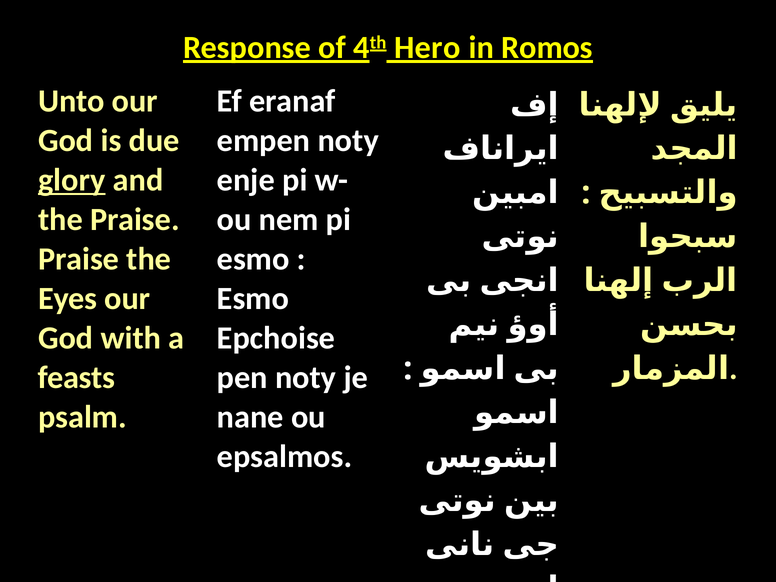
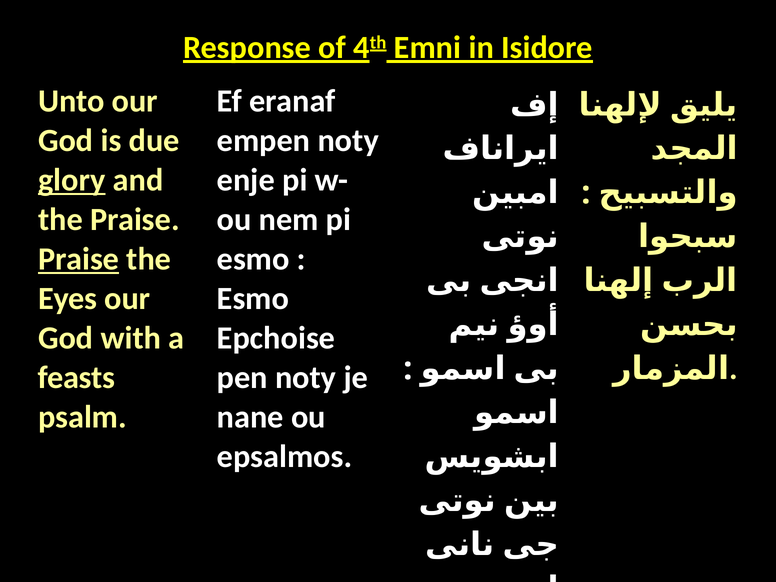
Hero: Hero -> Emni (428, 48)
Romos: Romos -> Isidore (547, 48)
Praise underline: none -> present (79, 259)
